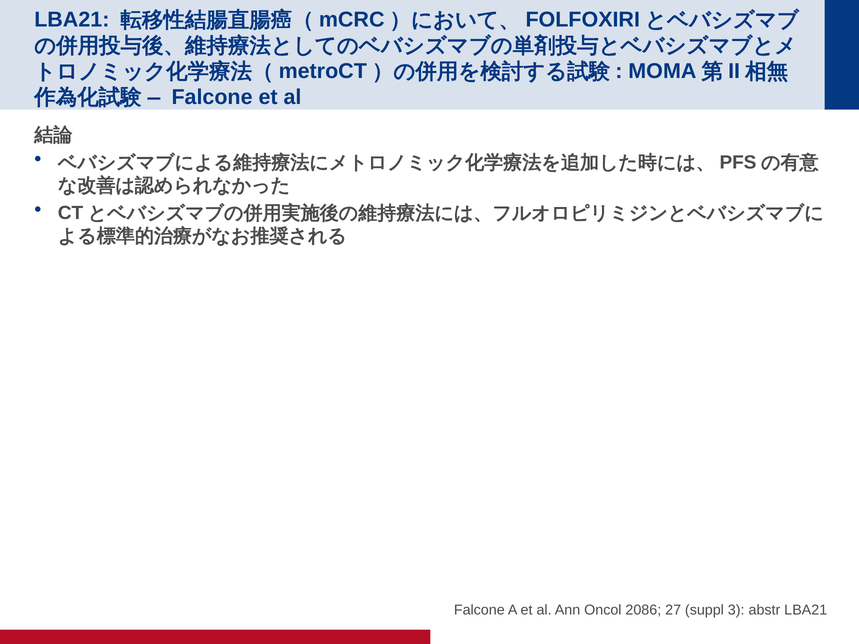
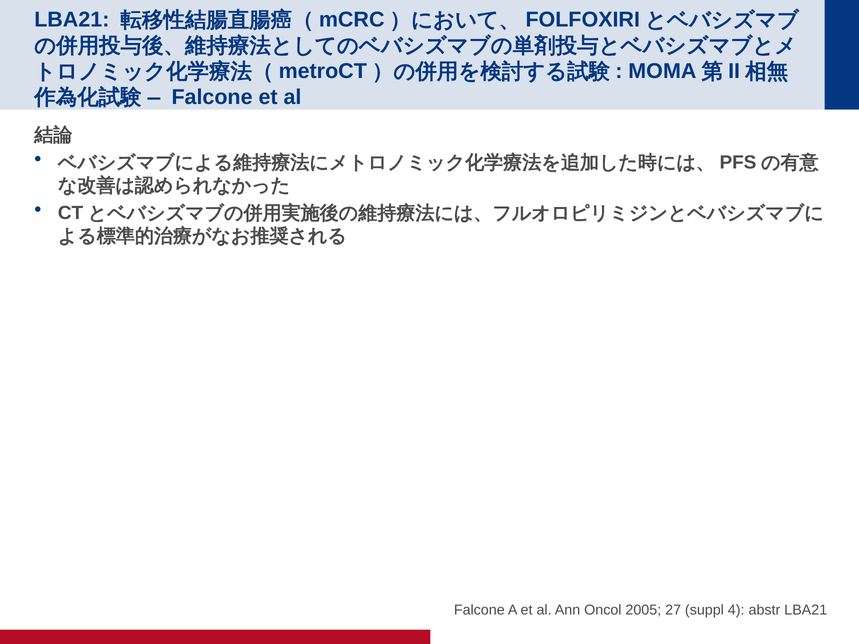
2086: 2086 -> 2005 (643, 610)
3: 3 -> 4 (736, 610)
